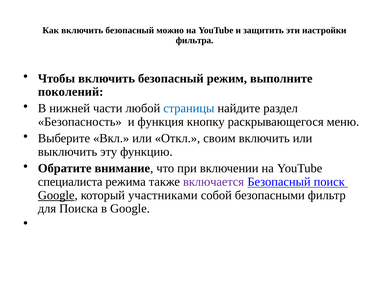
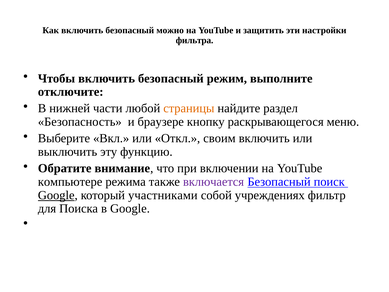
поколений: поколений -> отключите (71, 92)
страницы colour: blue -> orange (189, 108)
функция: функция -> браузере (161, 122)
специалиста: специалиста -> компьютере (70, 182)
безопасными: безопасными -> учреждениях (270, 195)
